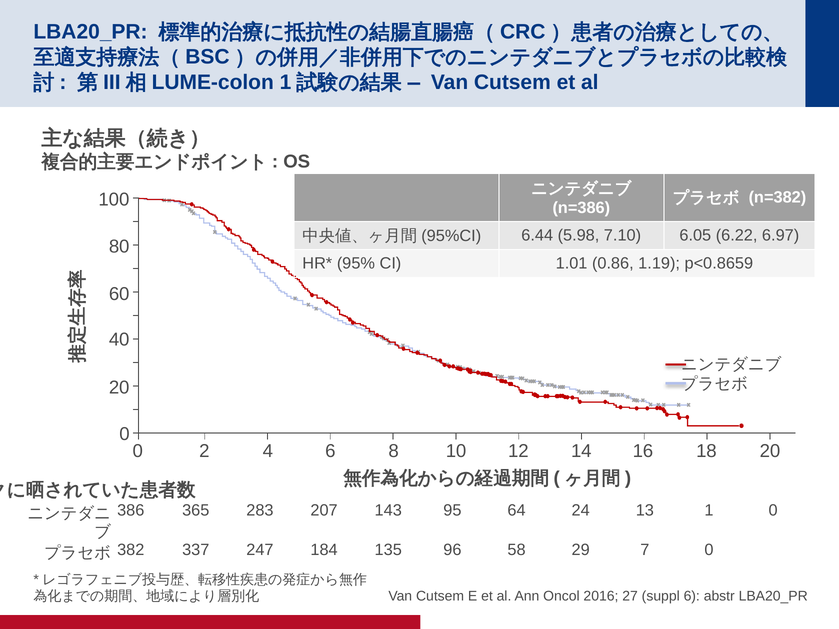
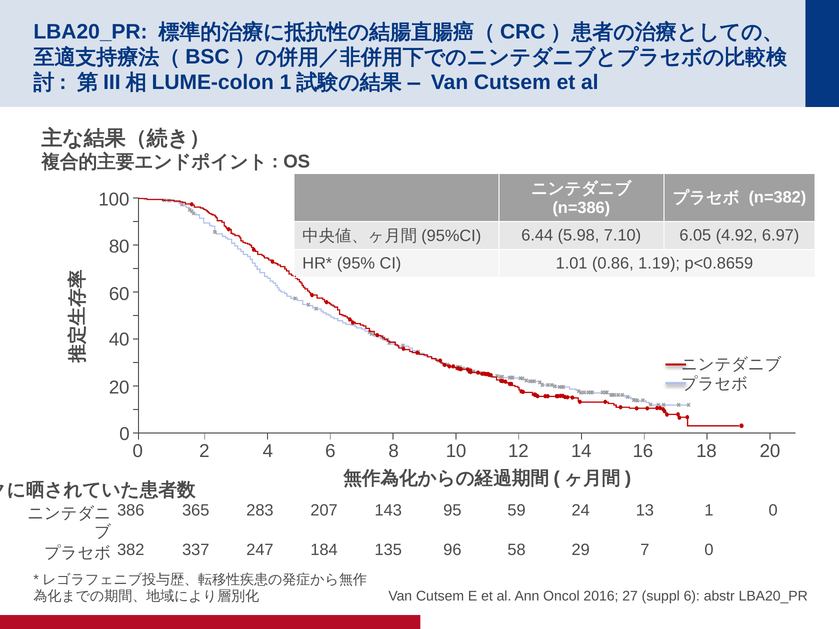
6.22: 6.22 -> 4.92 (737, 236)
64: 64 -> 59 (517, 511)
